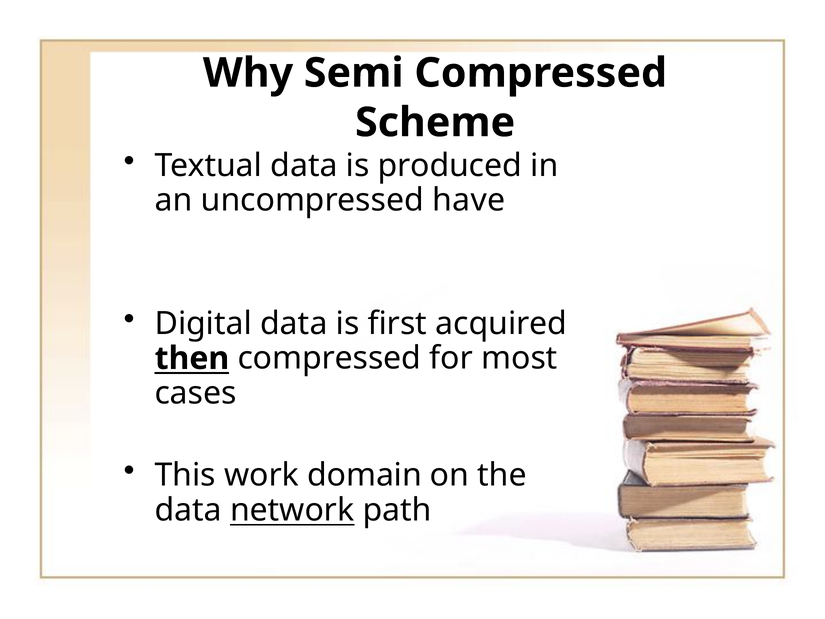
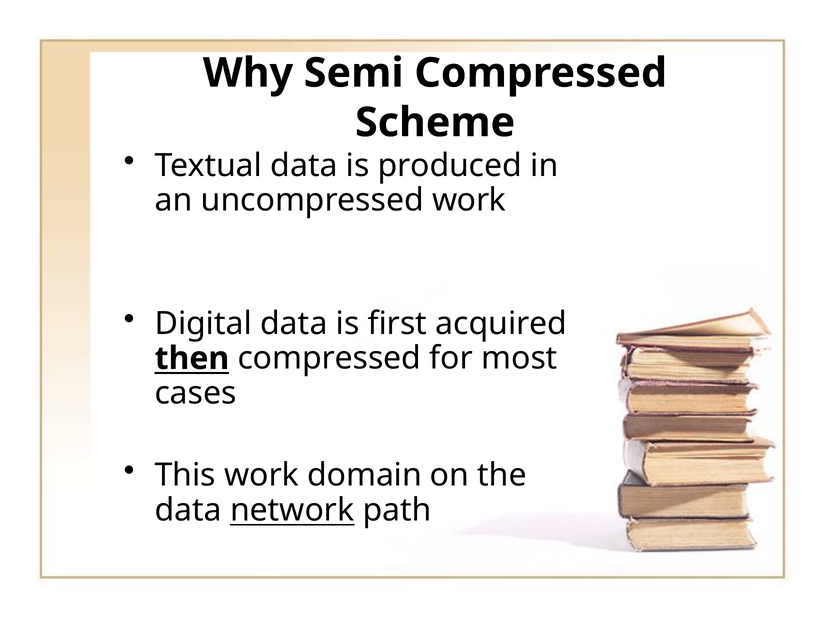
uncompressed have: have -> work (469, 200)
